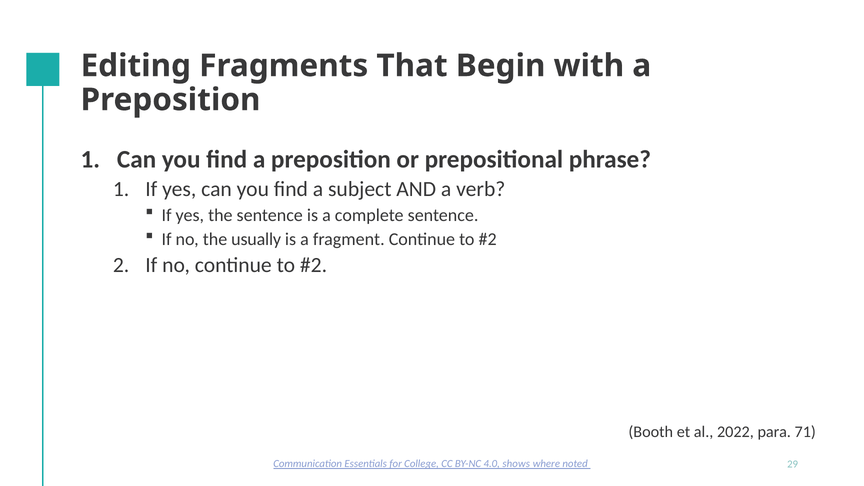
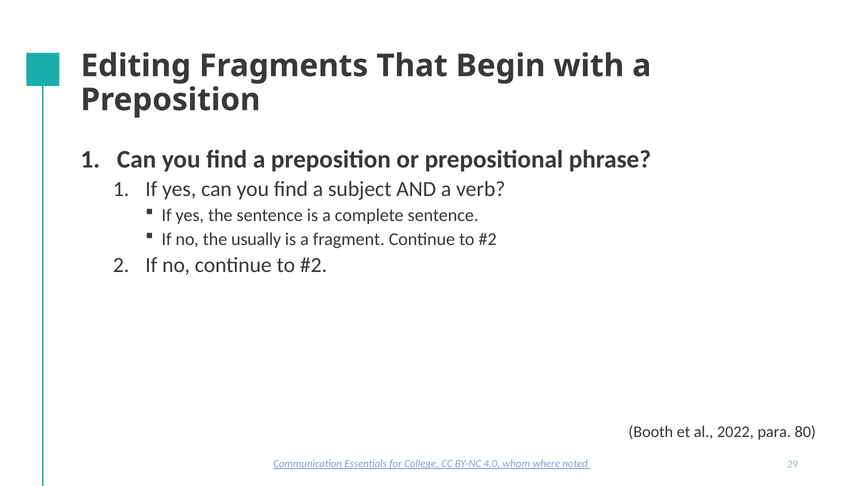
71: 71 -> 80 (805, 432)
shows: shows -> whom (516, 464)
